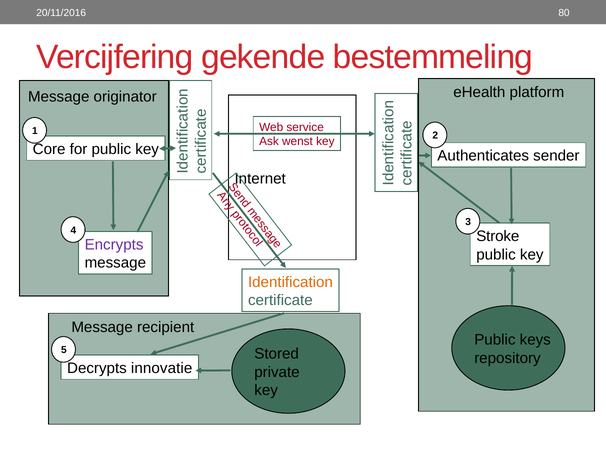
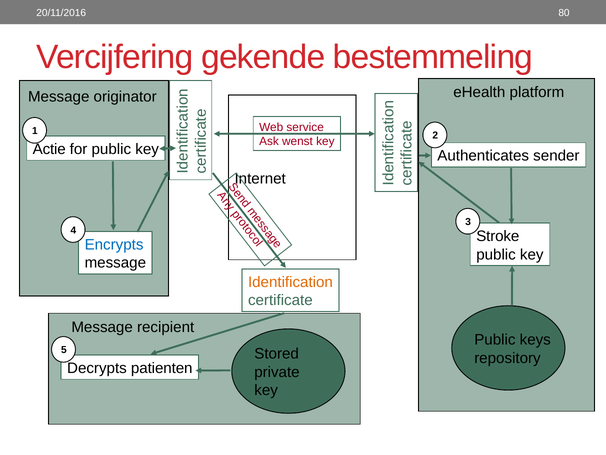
Core: Core -> Actie (49, 149)
Encrypts colour: purple -> blue (114, 244)
innovatie: innovatie -> patienten (162, 368)
